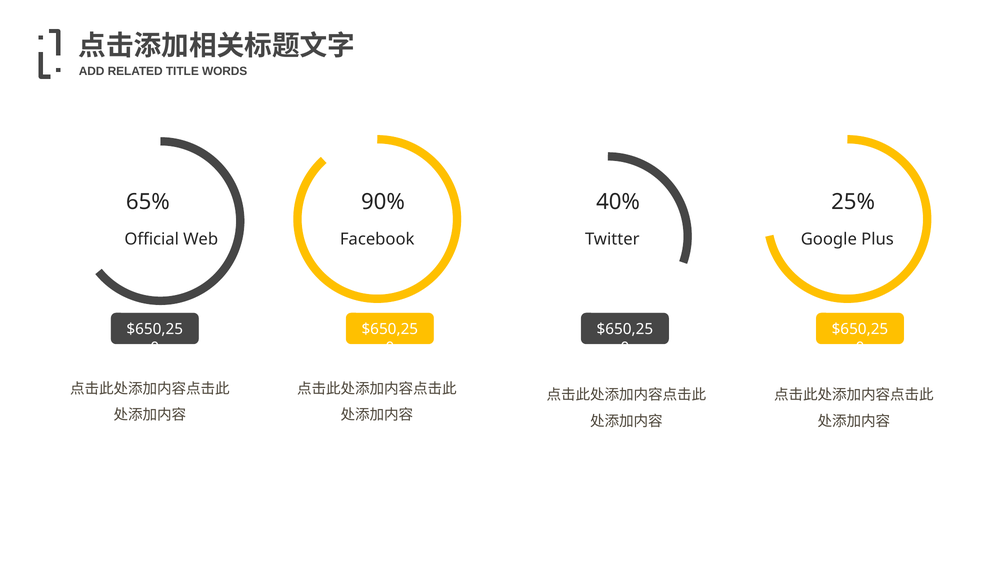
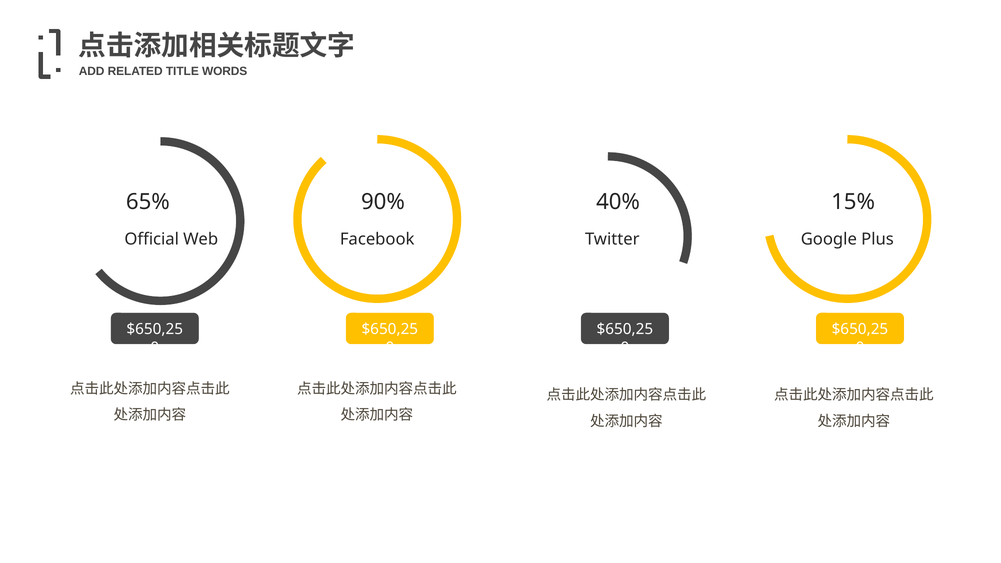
25%: 25% -> 15% (853, 202)
